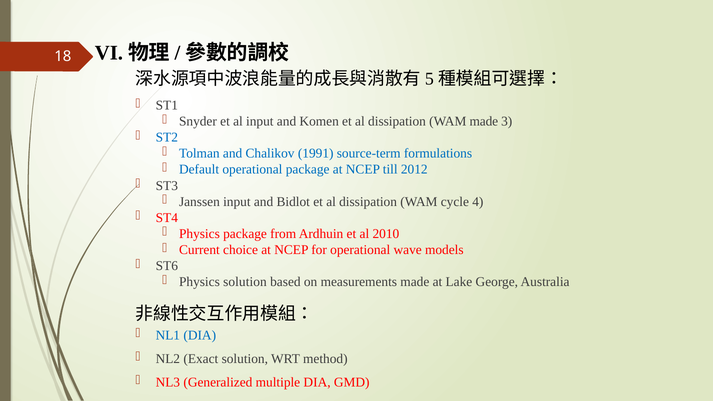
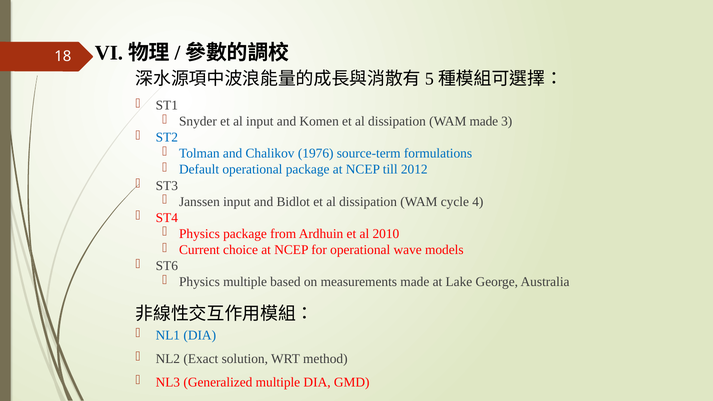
1991: 1991 -> 1976 (316, 154)
Physics solution: solution -> multiple (245, 282)
